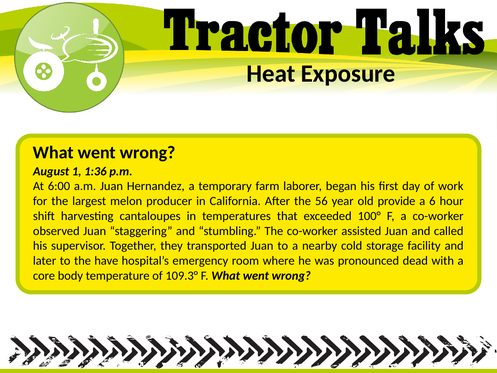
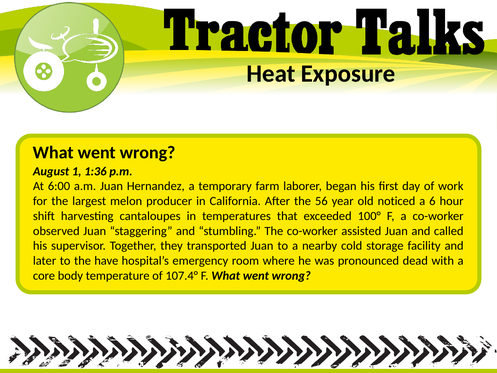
provide: provide -> noticed (396, 201)
109.3°: 109.3° -> 107.4° (182, 275)
